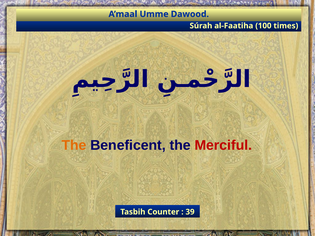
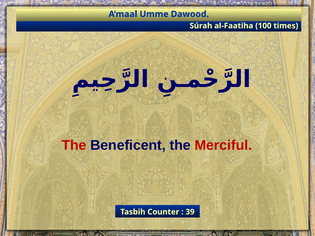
The colour: orange -> red (74, 146)
